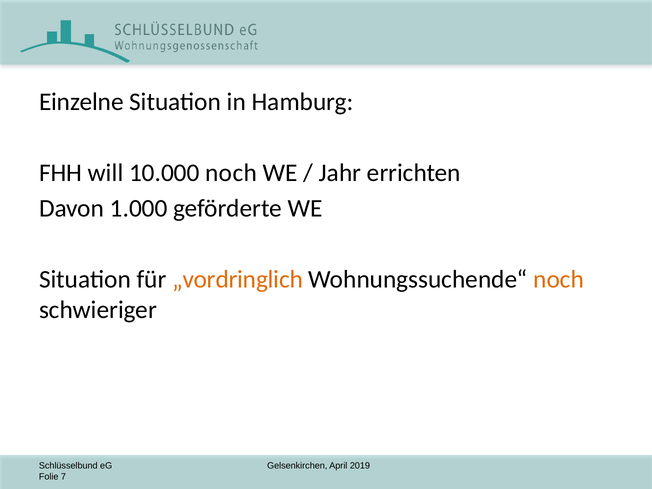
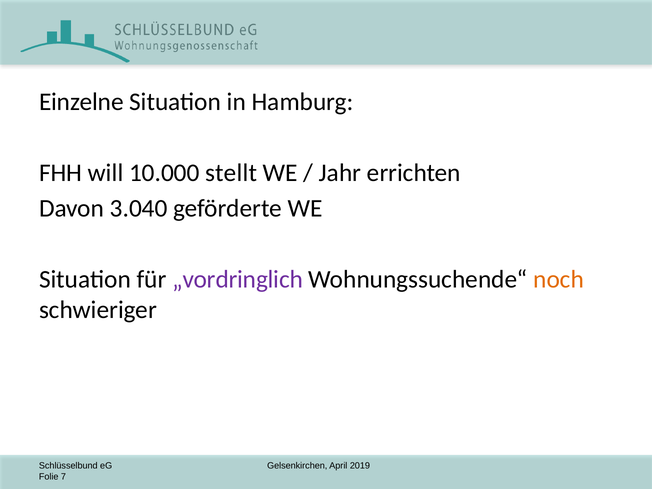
10.000 noch: noch -> stellt (231, 173)
1.000: 1.000 -> 3.040 (139, 208)
„vordringlich colour: orange -> purple (238, 279)
